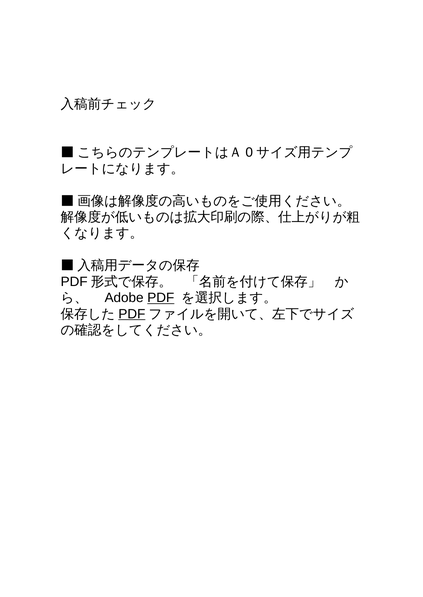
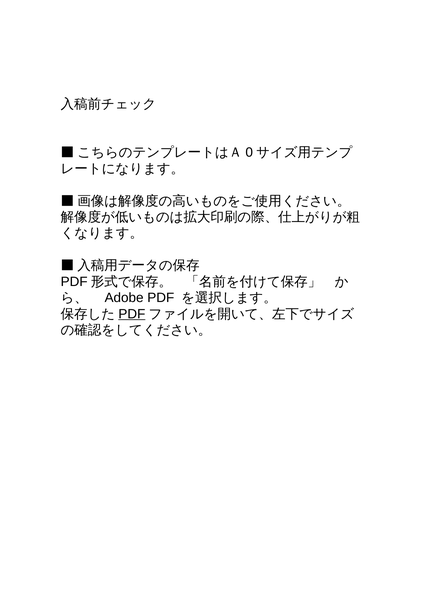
PDF underline: present -> none (161, 298)
